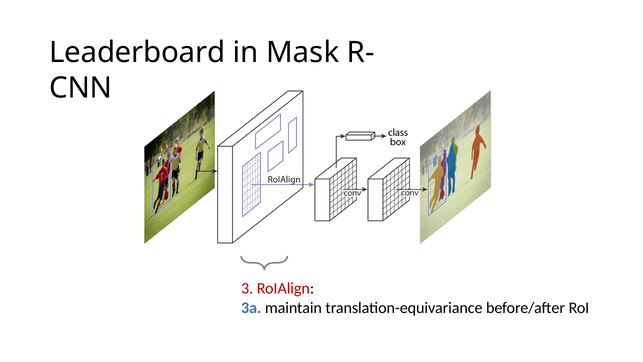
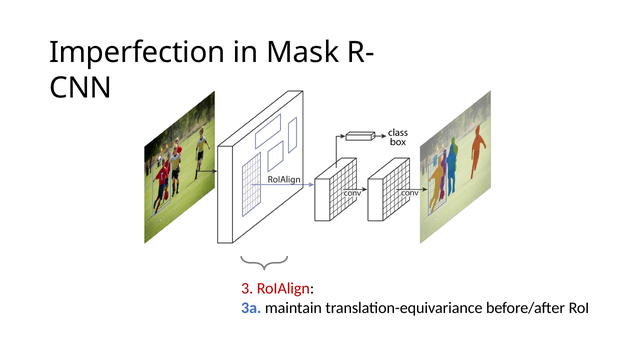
Leaderboard: Leaderboard -> Imperfection (137, 53)
